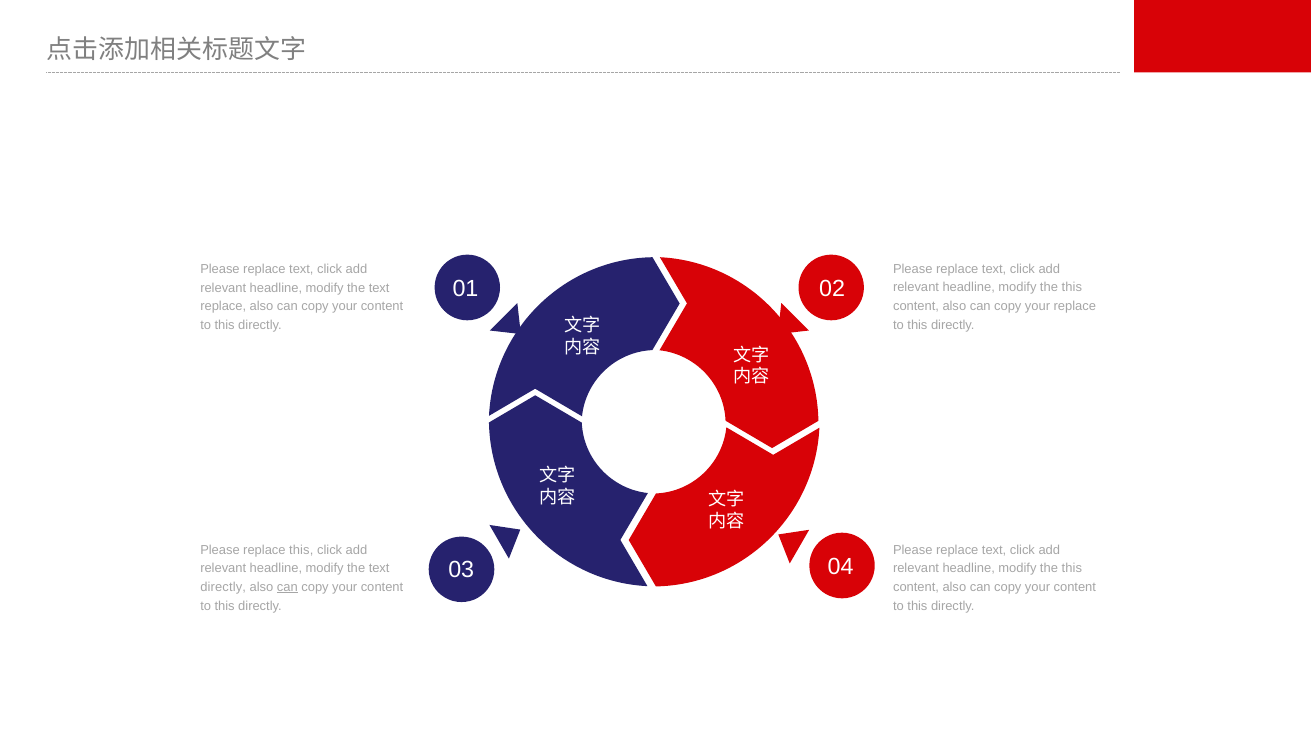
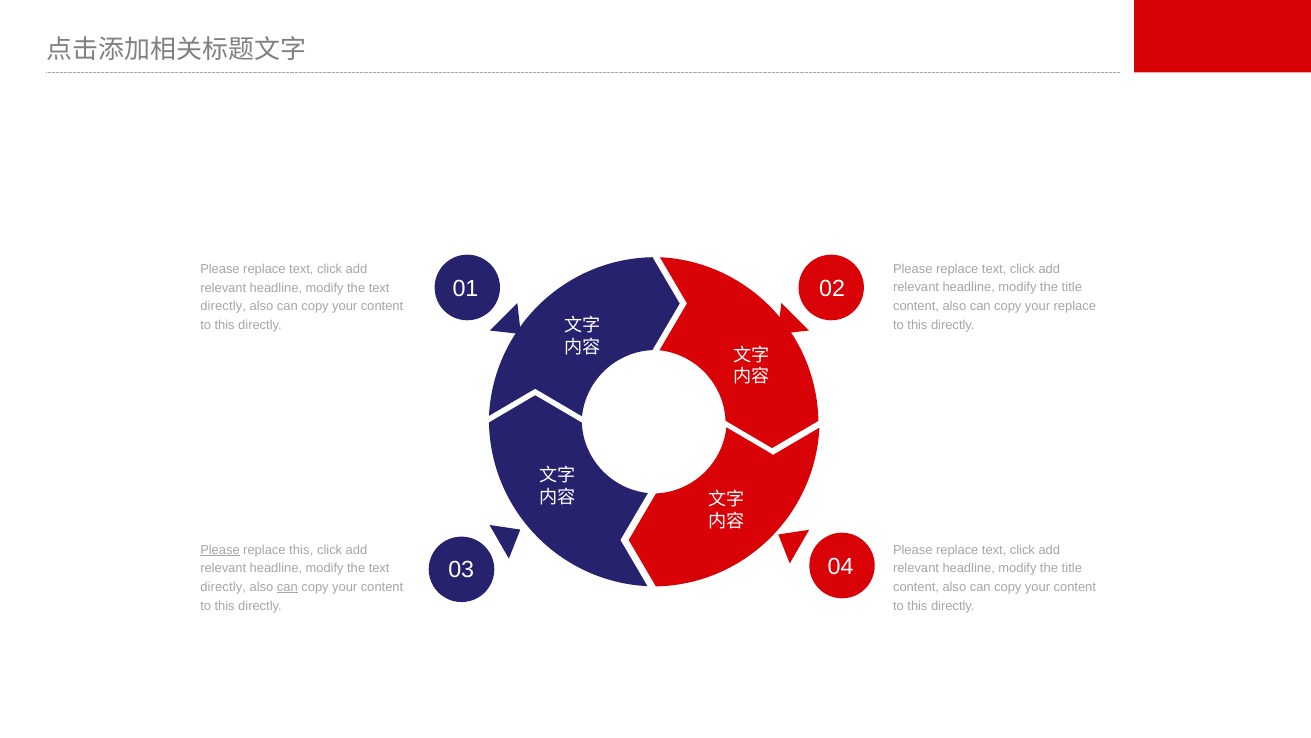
this: this -> title (1072, 287)
replace: replace -> directly (223, 306)
Please underline: none -> present (220, 550)
this: this -> title (1072, 568)
